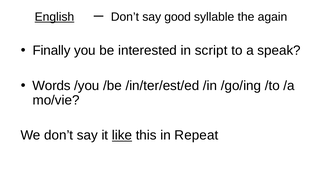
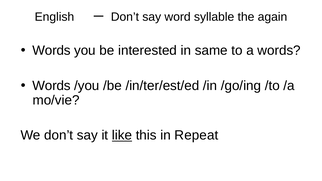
English underline: present -> none (54, 17)
good: good -> word (178, 17)
Finally: Finally -> Words (52, 50)
script: script -> same (211, 50)
a speak: speak -> words (279, 50)
